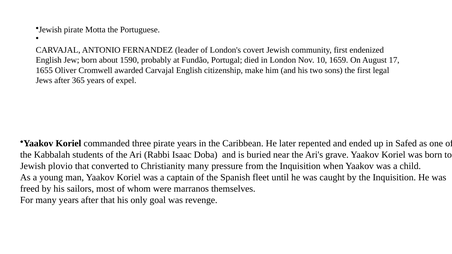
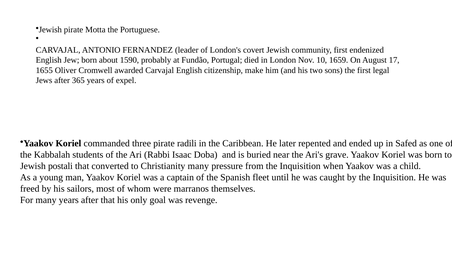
pirate years: years -> radili (187, 144)
plovio: plovio -> postali (60, 166)
